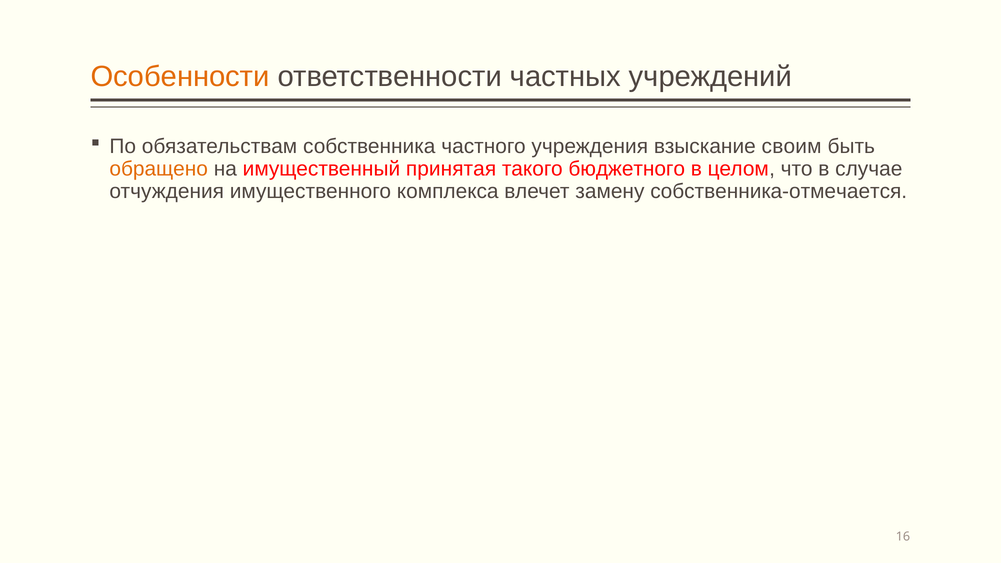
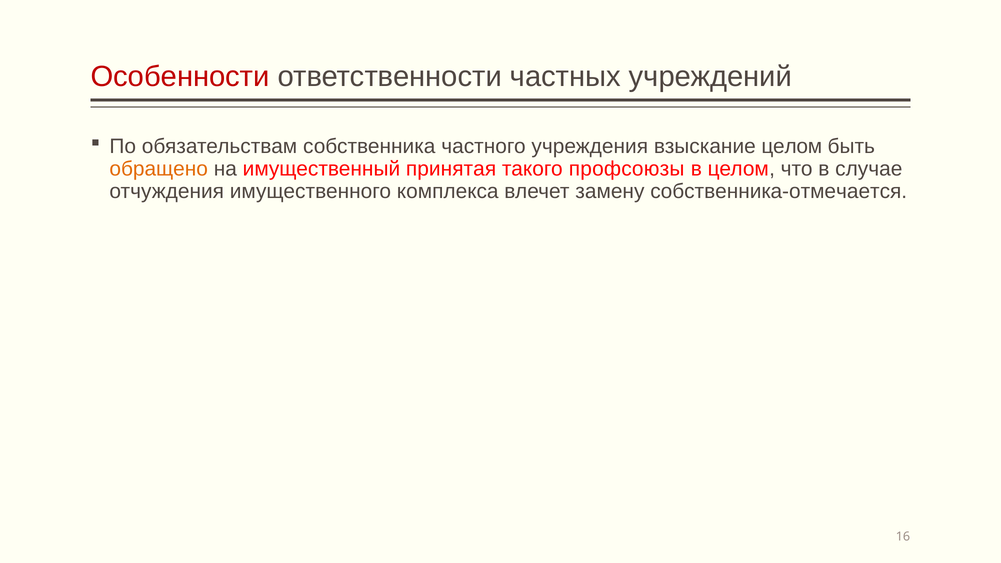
Особенности colour: orange -> red (180, 77)
взыскание своим: своим -> целом (792, 146)
бюджетного: бюджетного -> профсоюзы (627, 169)
